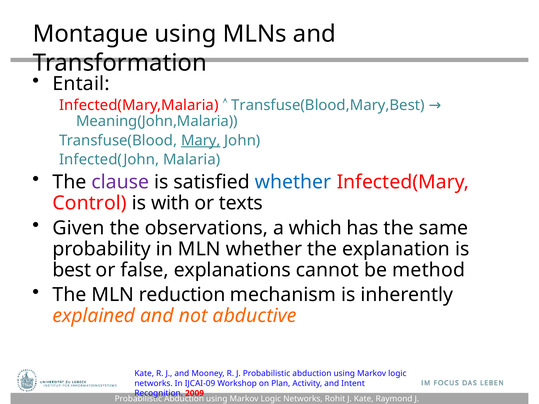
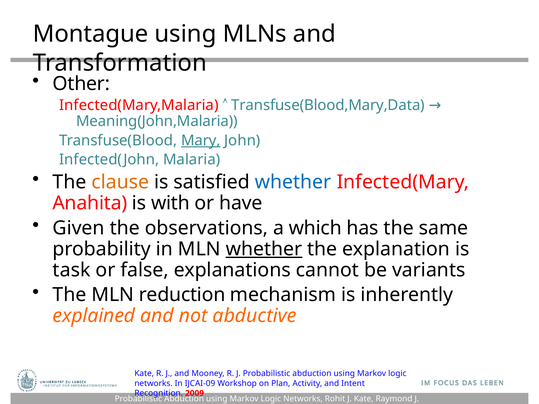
Entail: Entail -> Other (81, 84)
Transfuse(Blood,Mary,Best: Transfuse(Blood,Mary,Best -> Transfuse(Blood,Mary,Data (328, 105)
clause colour: purple -> orange (120, 182)
Control: Control -> Anahita (90, 203)
texts: texts -> have (241, 203)
whether underline: none -> present (264, 249)
best: best -> task (72, 270)
method: method -> variants (429, 270)
